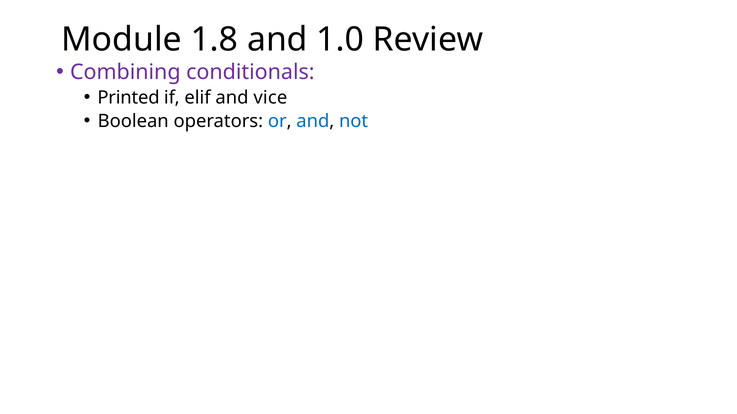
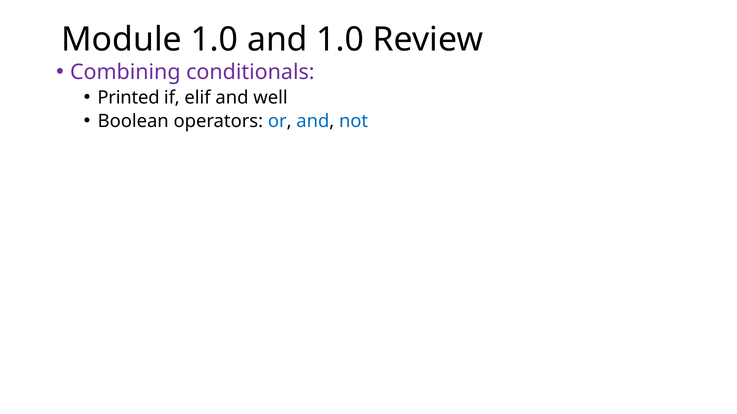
Module 1.8: 1.8 -> 1.0 (214, 40)
vice: vice -> well (270, 98)
